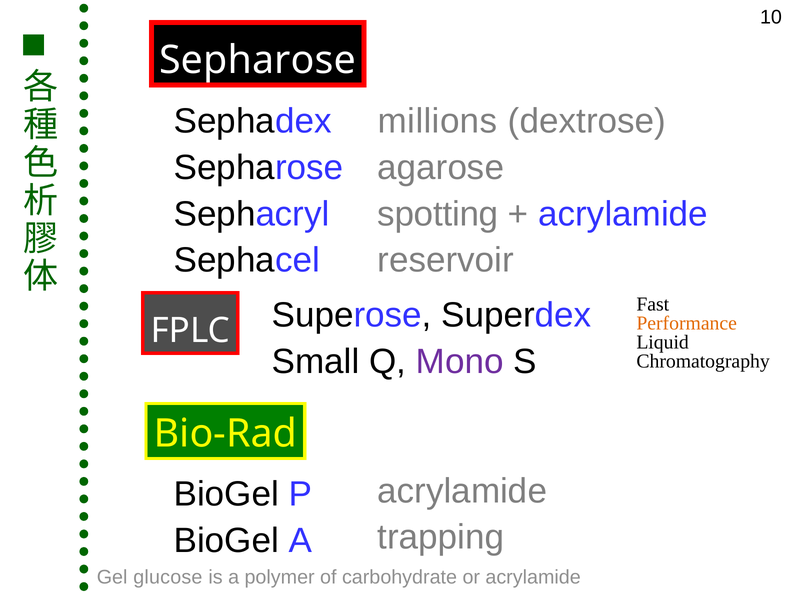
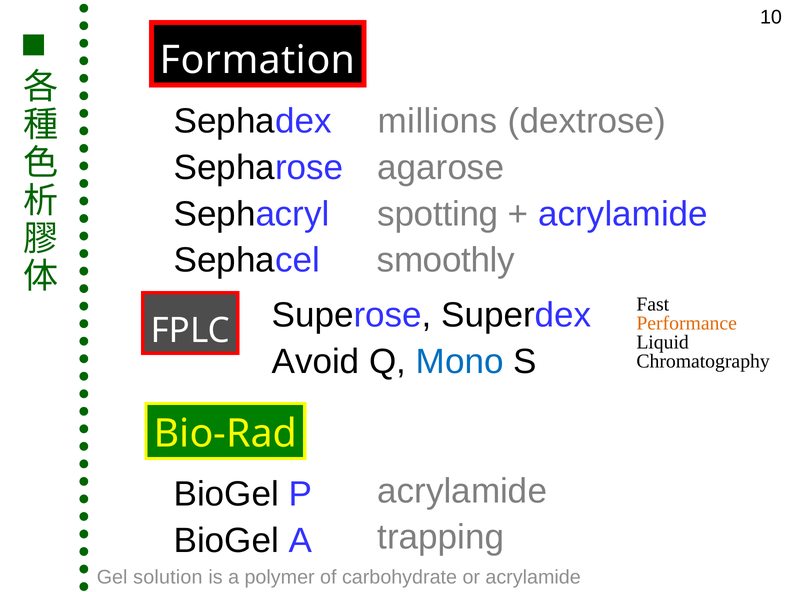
Sepharose: Sepharose -> Formation (257, 60)
reservoir: reservoir -> smoothly (446, 260)
Small: Small -> Avoid (316, 361)
Mono colour: purple -> blue (460, 361)
glucose: glucose -> solution (168, 577)
